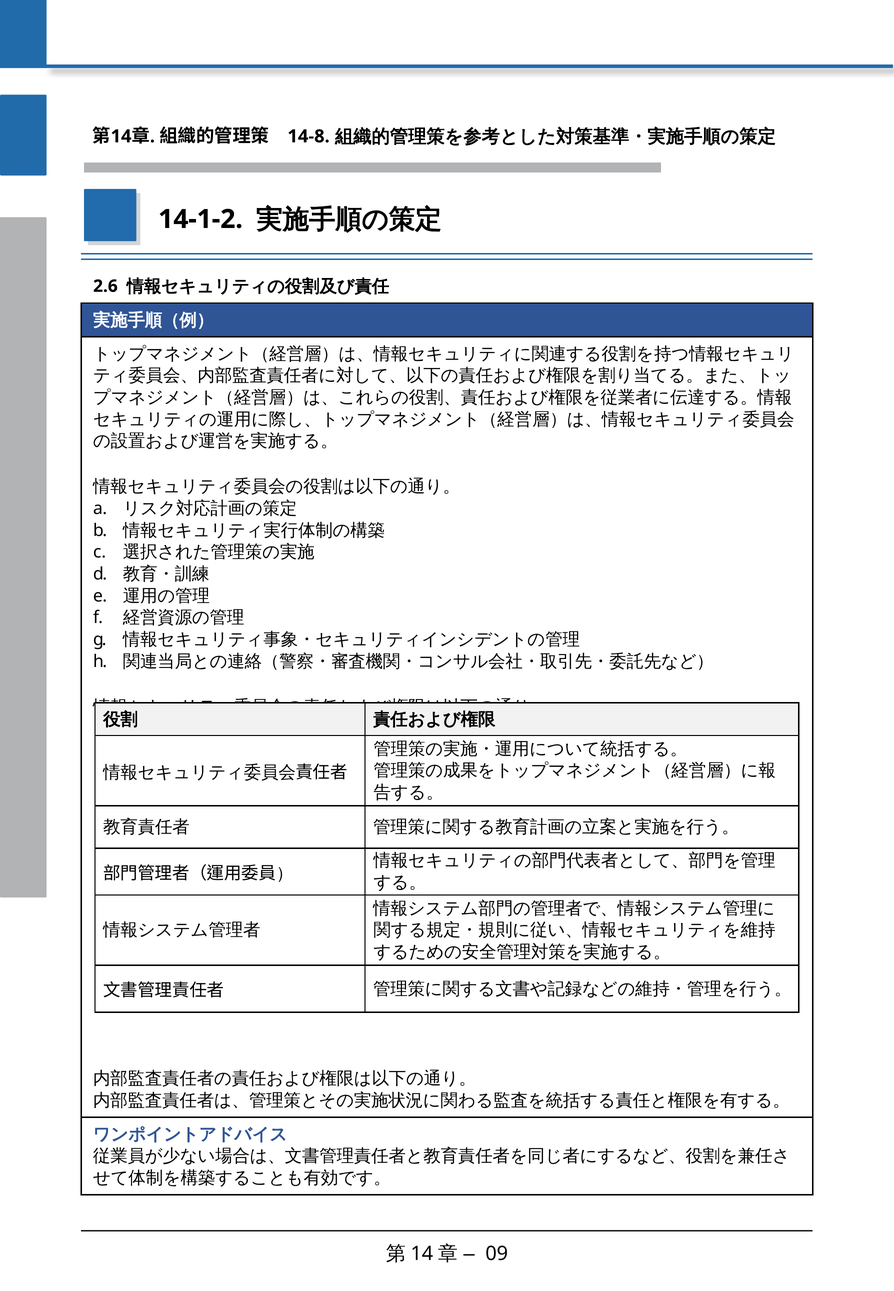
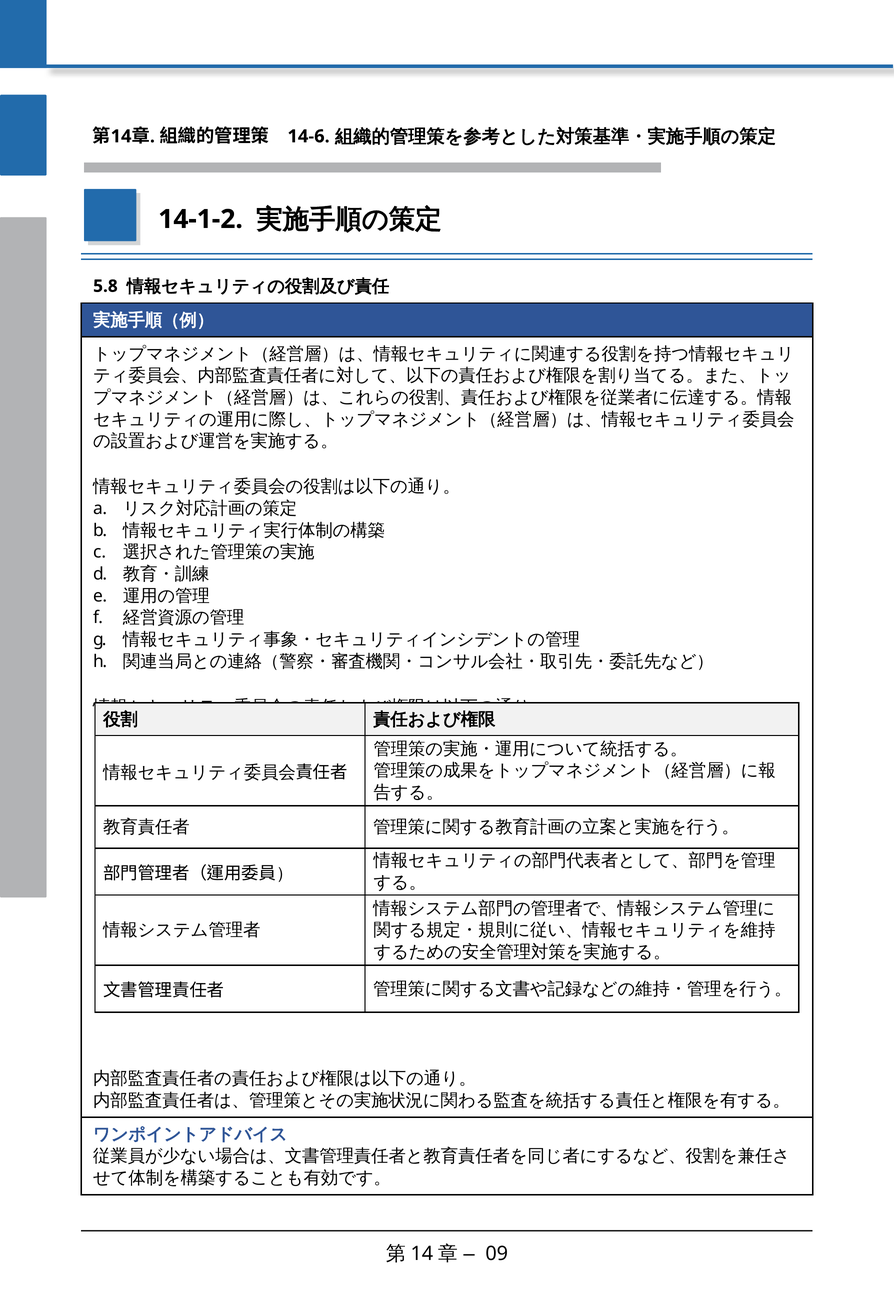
14-8: 14-8 -> 14-6 (309, 136)
2.6: 2.6 -> 5.8 (105, 286)
